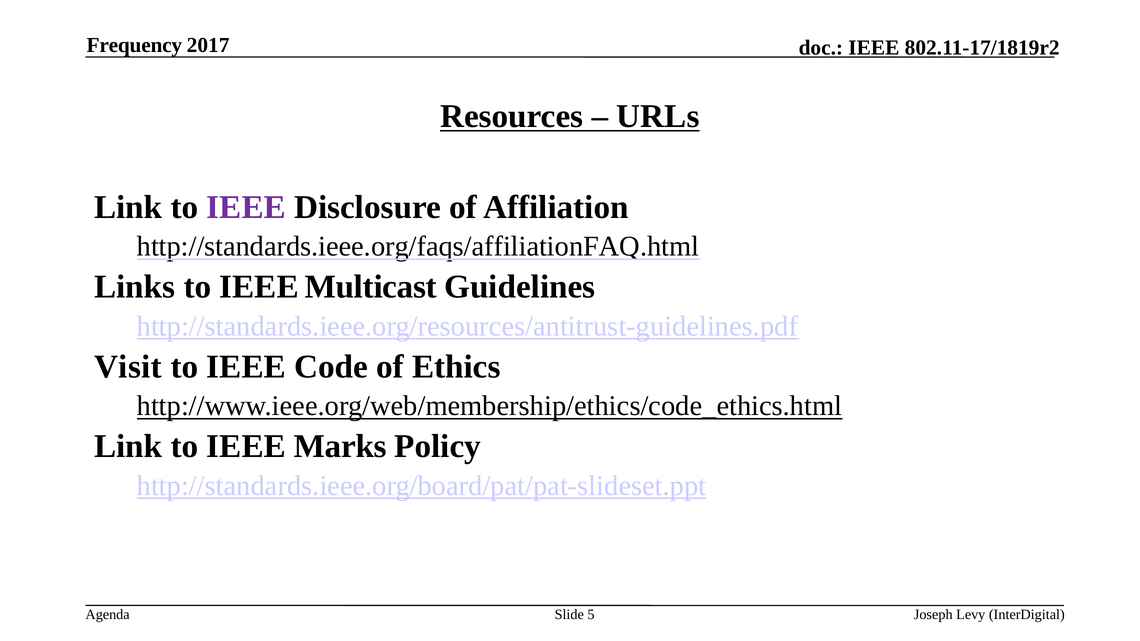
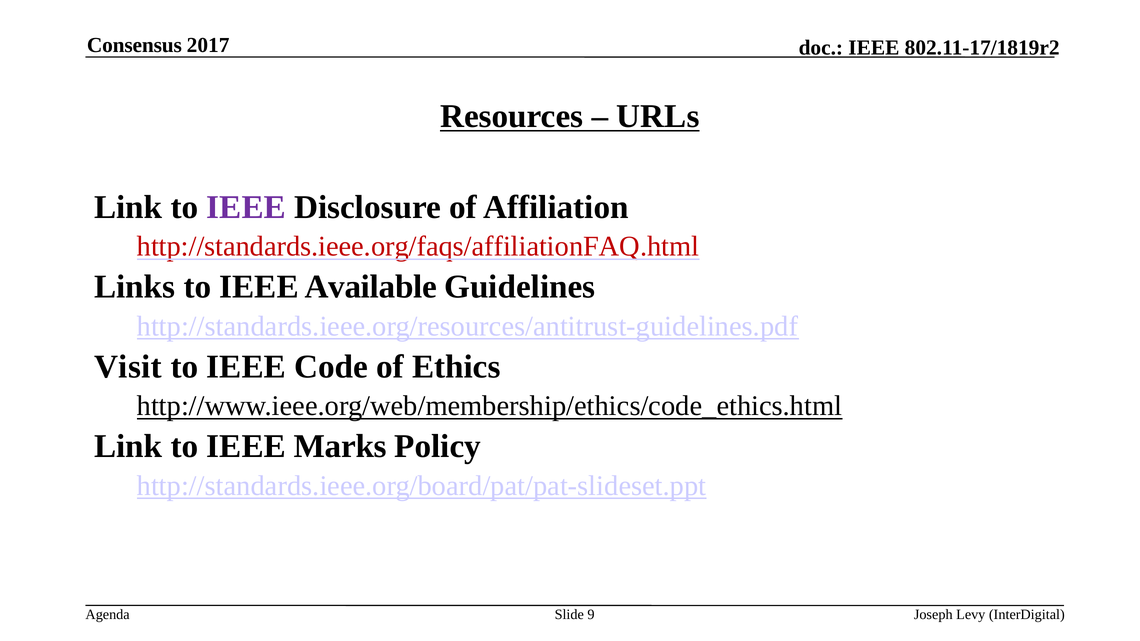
Frequency: Frequency -> Consensus (134, 45)
http://standards.ieee.org/faqs/affiliationFAQ.html colour: black -> red (418, 247)
Multicast: Multicast -> Available (371, 287)
5: 5 -> 9 (591, 615)
